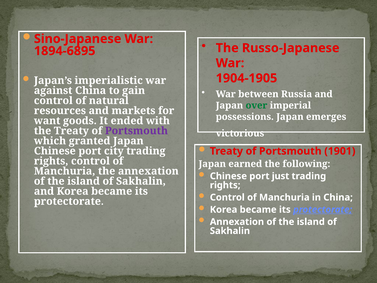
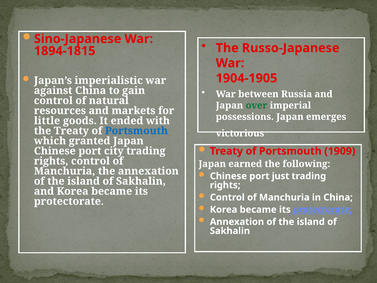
1894-6895: 1894-6895 -> 1894-1815 (65, 51)
want: want -> little (47, 121)
Portsmouth colour: purple -> blue (136, 131)
1901: 1901 -> 1909 (340, 151)
